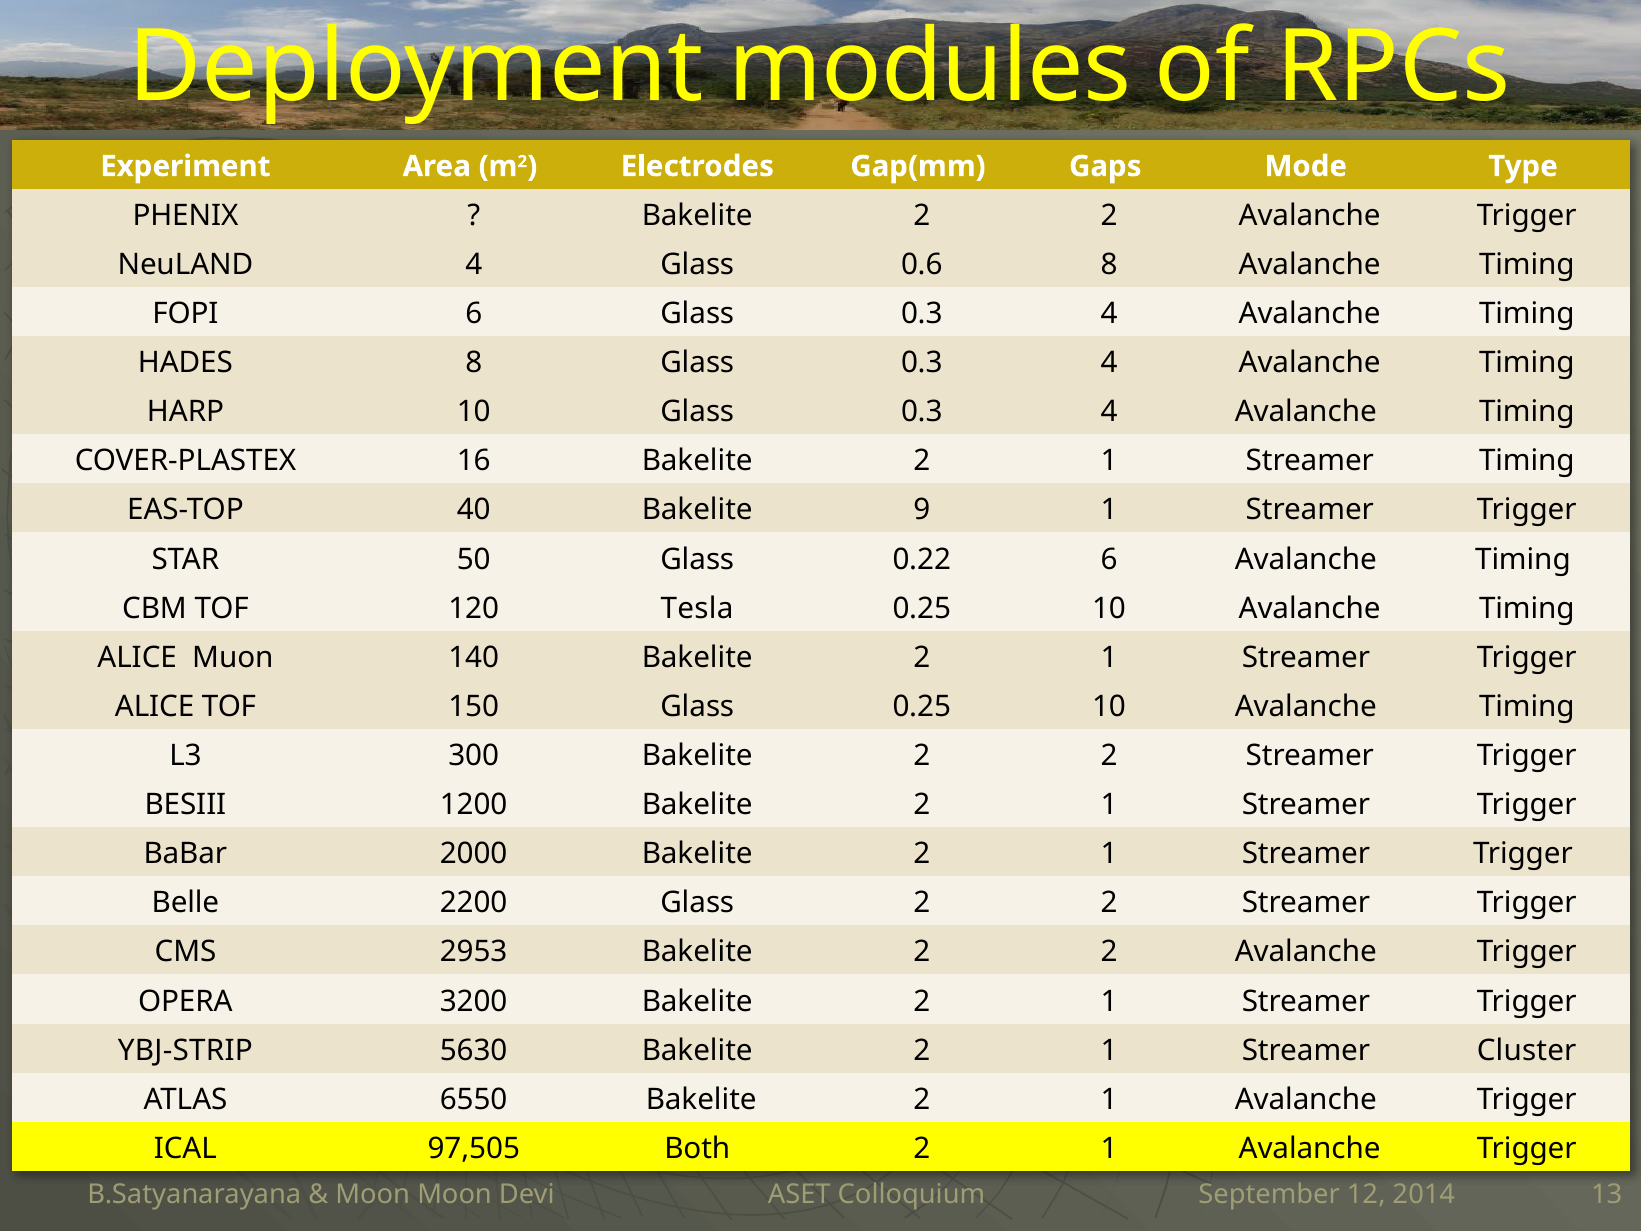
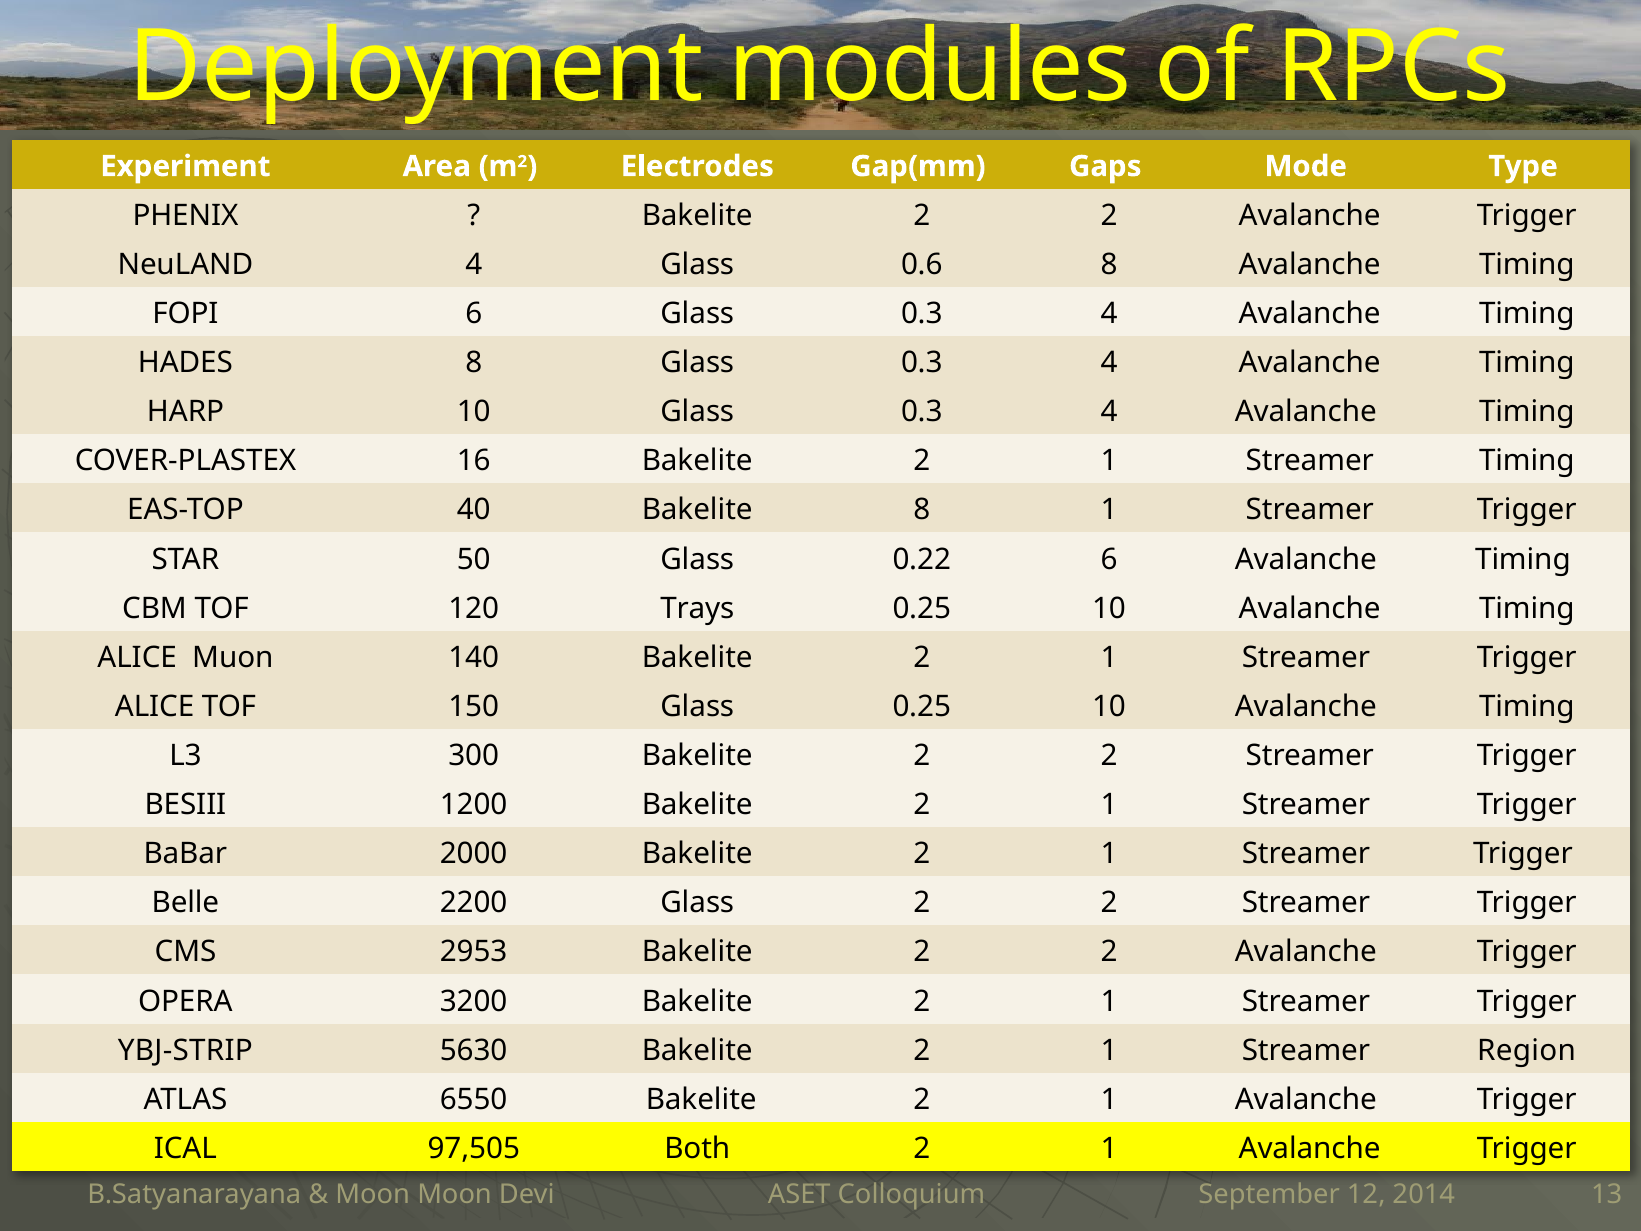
Bakelite 9: 9 -> 8 (922, 510)
Tesla: Tesla -> Trays (697, 608)
Cluster: Cluster -> Region (1527, 1050)
